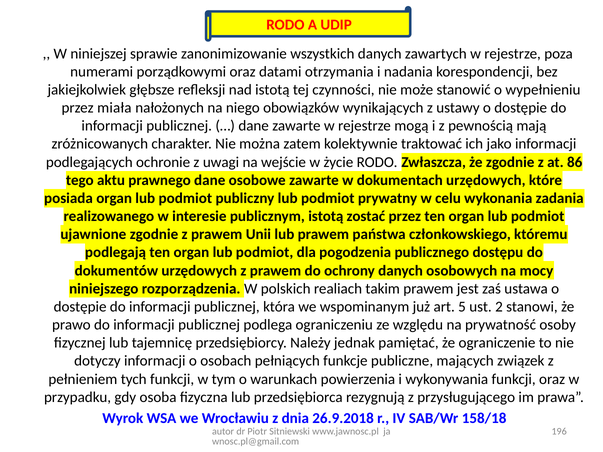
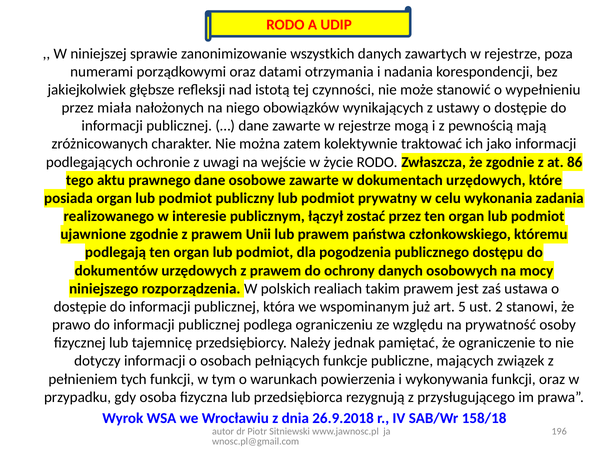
publicznym istotą: istotą -> łączył (326, 216)
